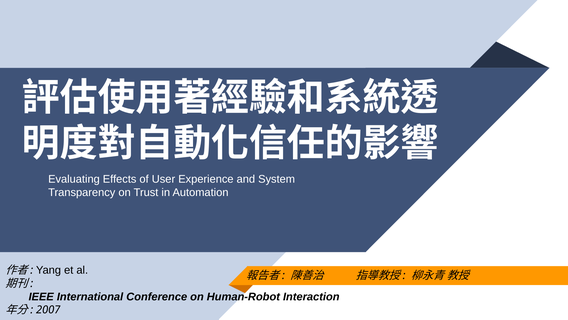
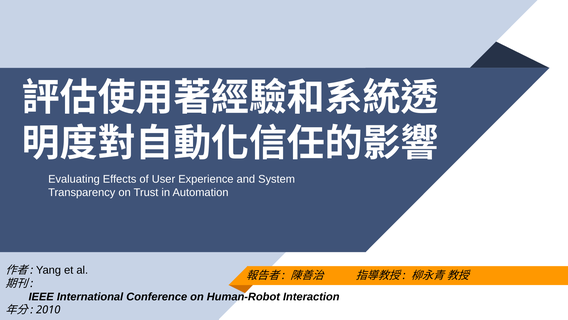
2007: 2007 -> 2010 (48, 310)
